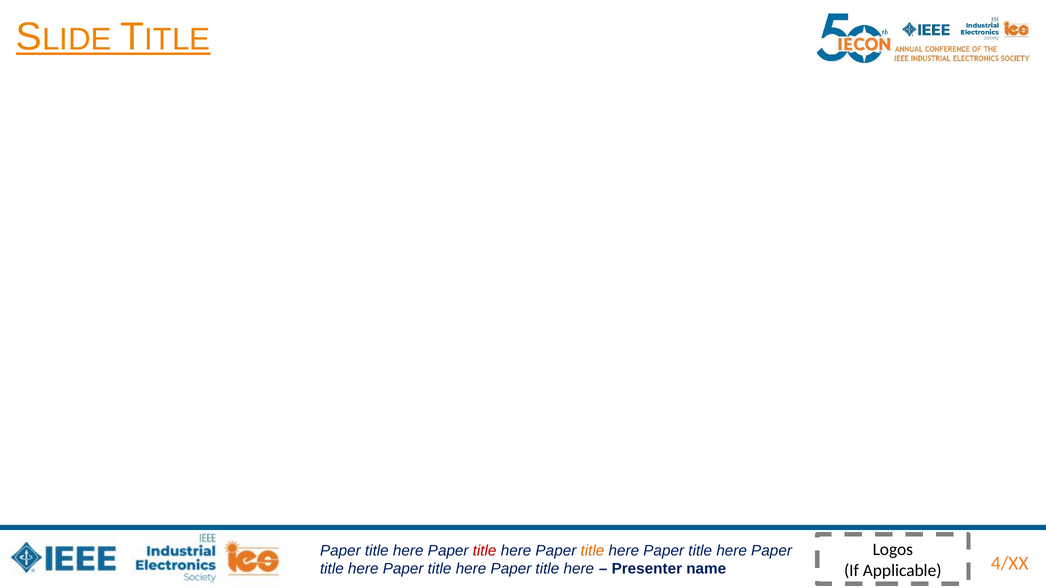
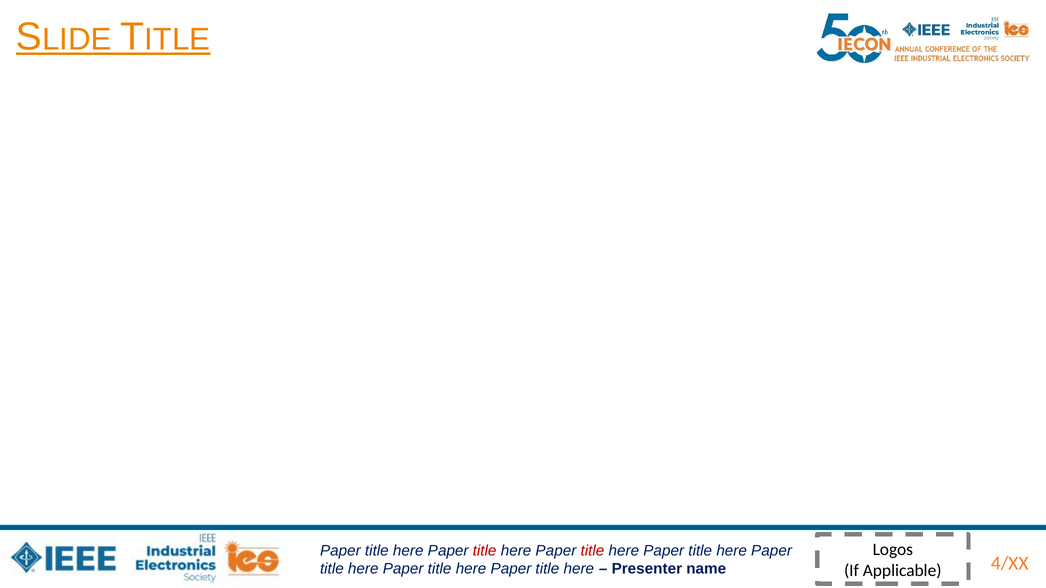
title colour: orange -> red (592, 551)
